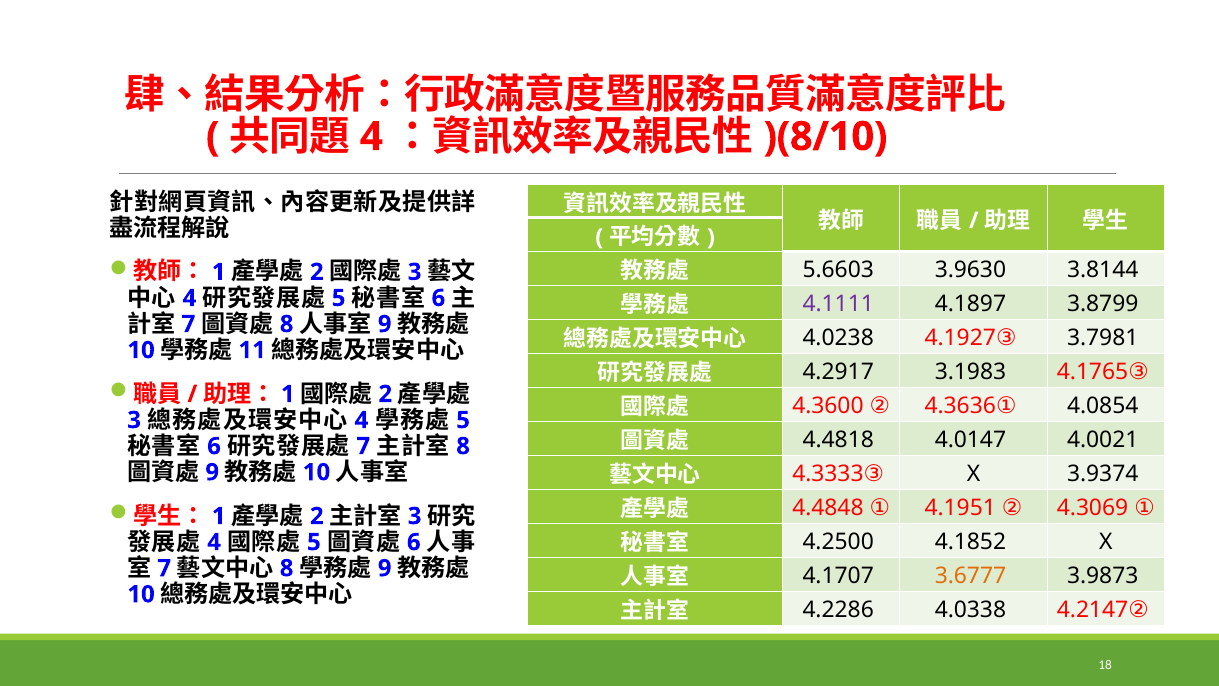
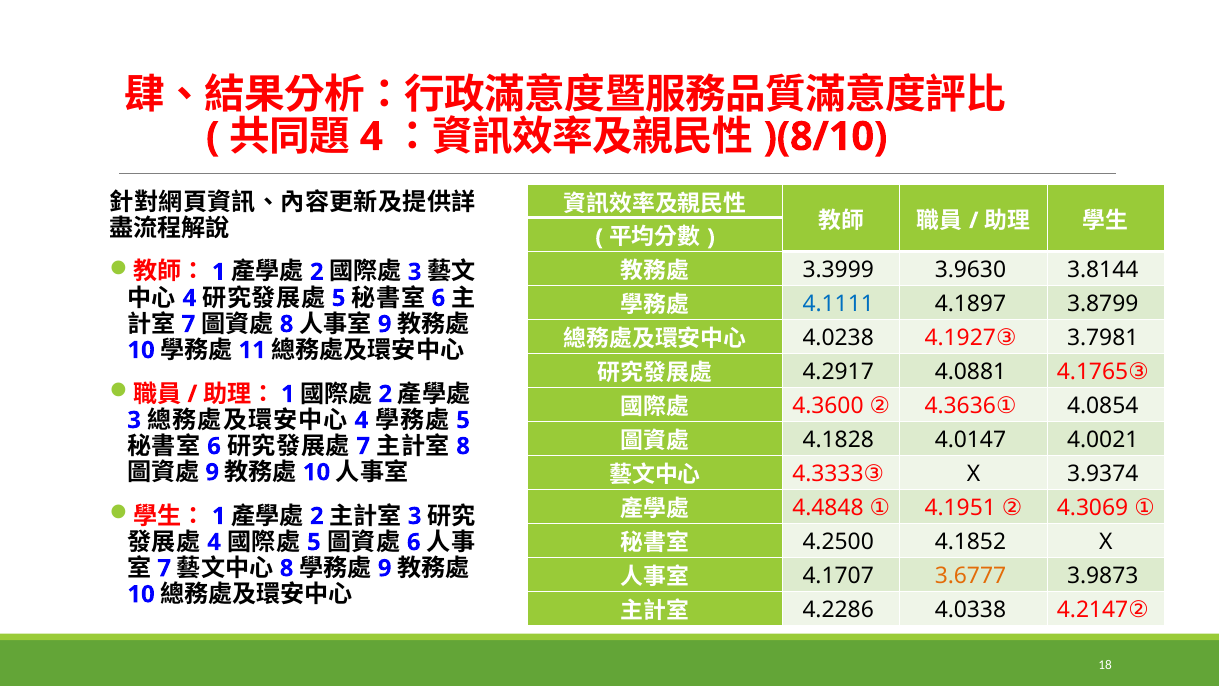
5.6603: 5.6603 -> 3.3999 (838, 270)
4.1111 colour: purple -> blue (838, 304)
3.1983: 3.1983 -> 4.0881 (970, 372)
4.4818: 4.4818 -> 4.1828 (838, 440)
